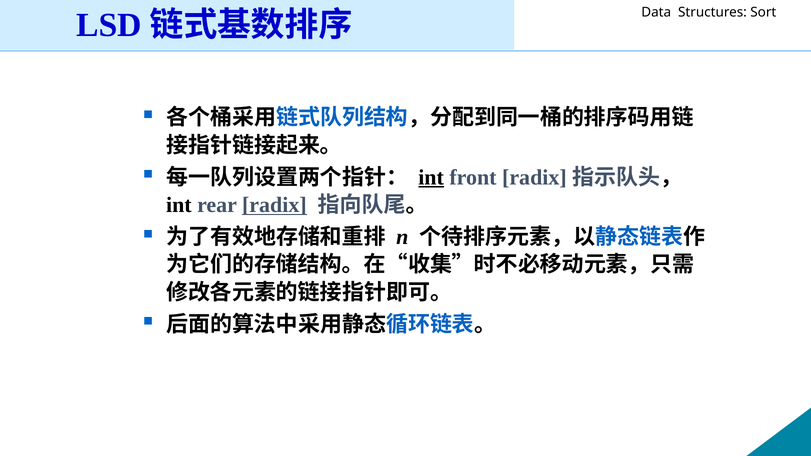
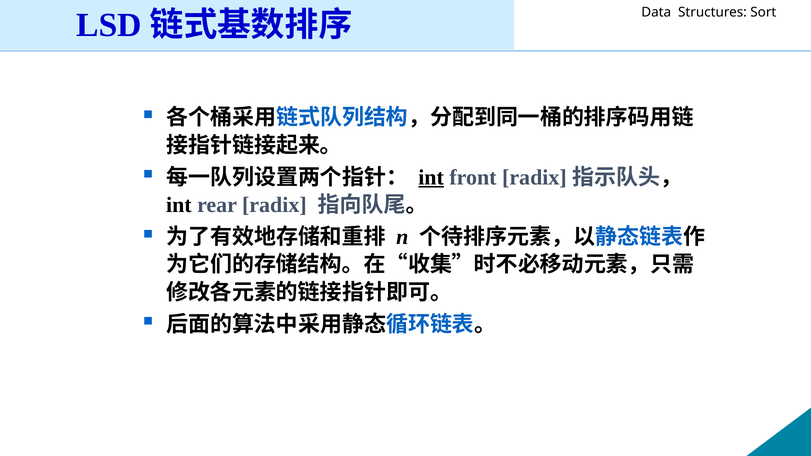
radix underline: present -> none (274, 205)
